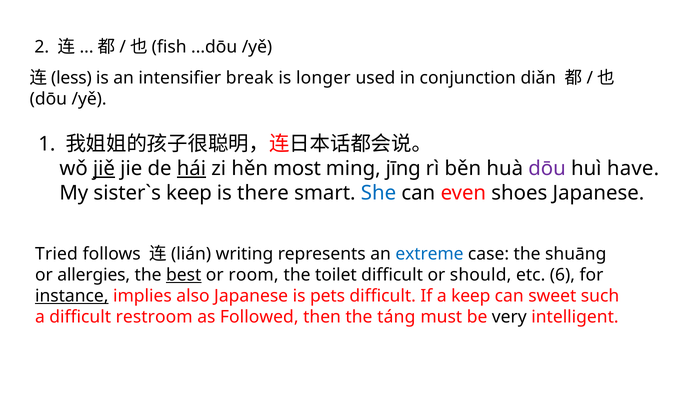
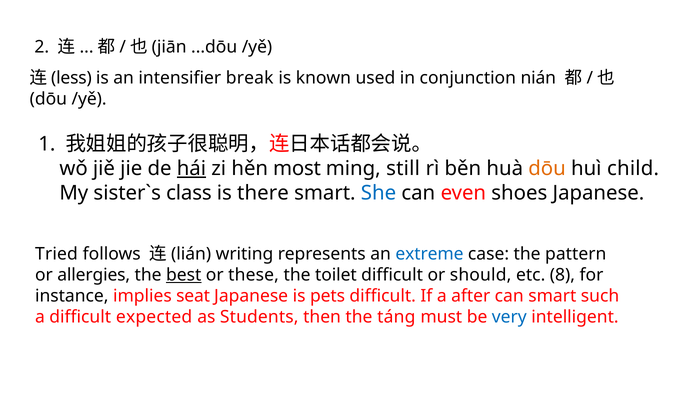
fish: fish -> jiān (169, 47)
longer: longer -> known (323, 78)
diǎn: diǎn -> nián (538, 78)
jiě underline: present -> none (104, 169)
jīng: jīng -> still (403, 169)
dōu colour: purple -> orange (547, 169)
have: have -> child (633, 169)
keep: keep -> class (189, 193)
shuāng: shuāng -> pattern (576, 254)
room: room -> these (254, 275)
6: 6 -> 8 (562, 275)
instance underline: present -> none (72, 296)
also: also -> seat (193, 296)
a keep: keep -> after (471, 296)
can sweet: sweet -> smart (552, 296)
restroom: restroom -> expected (154, 317)
Followed: Followed -> Students (259, 317)
very colour: black -> blue (509, 317)
